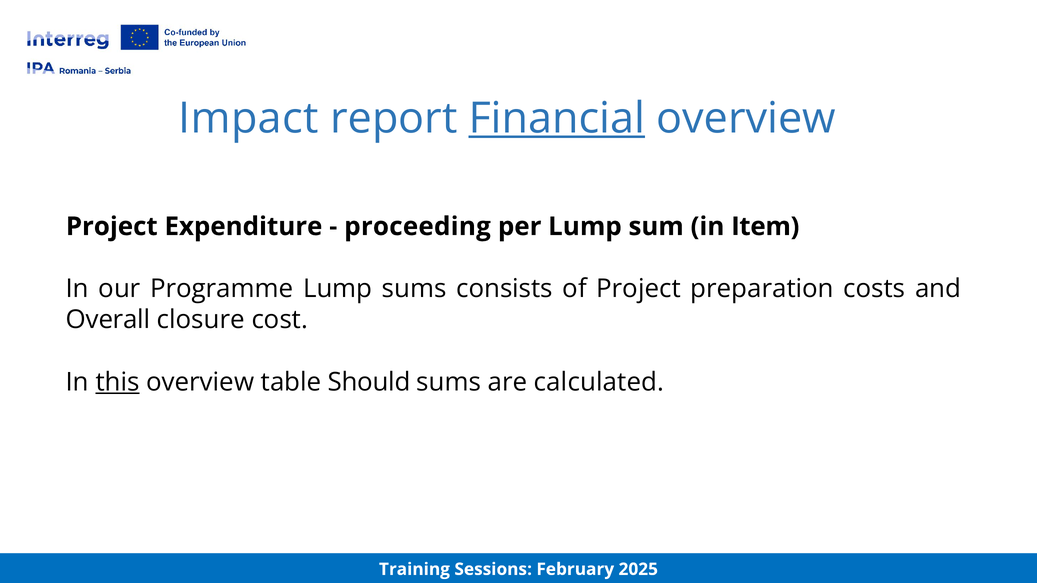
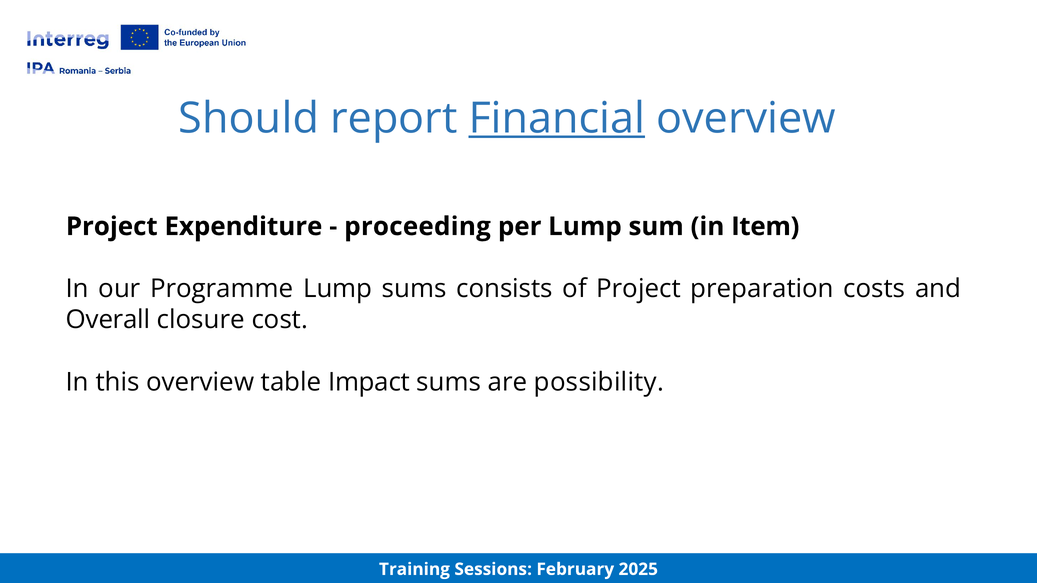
Impact: Impact -> Should (249, 118)
this underline: present -> none (118, 382)
Should: Should -> Impact (369, 382)
calculated: calculated -> possibility (599, 382)
